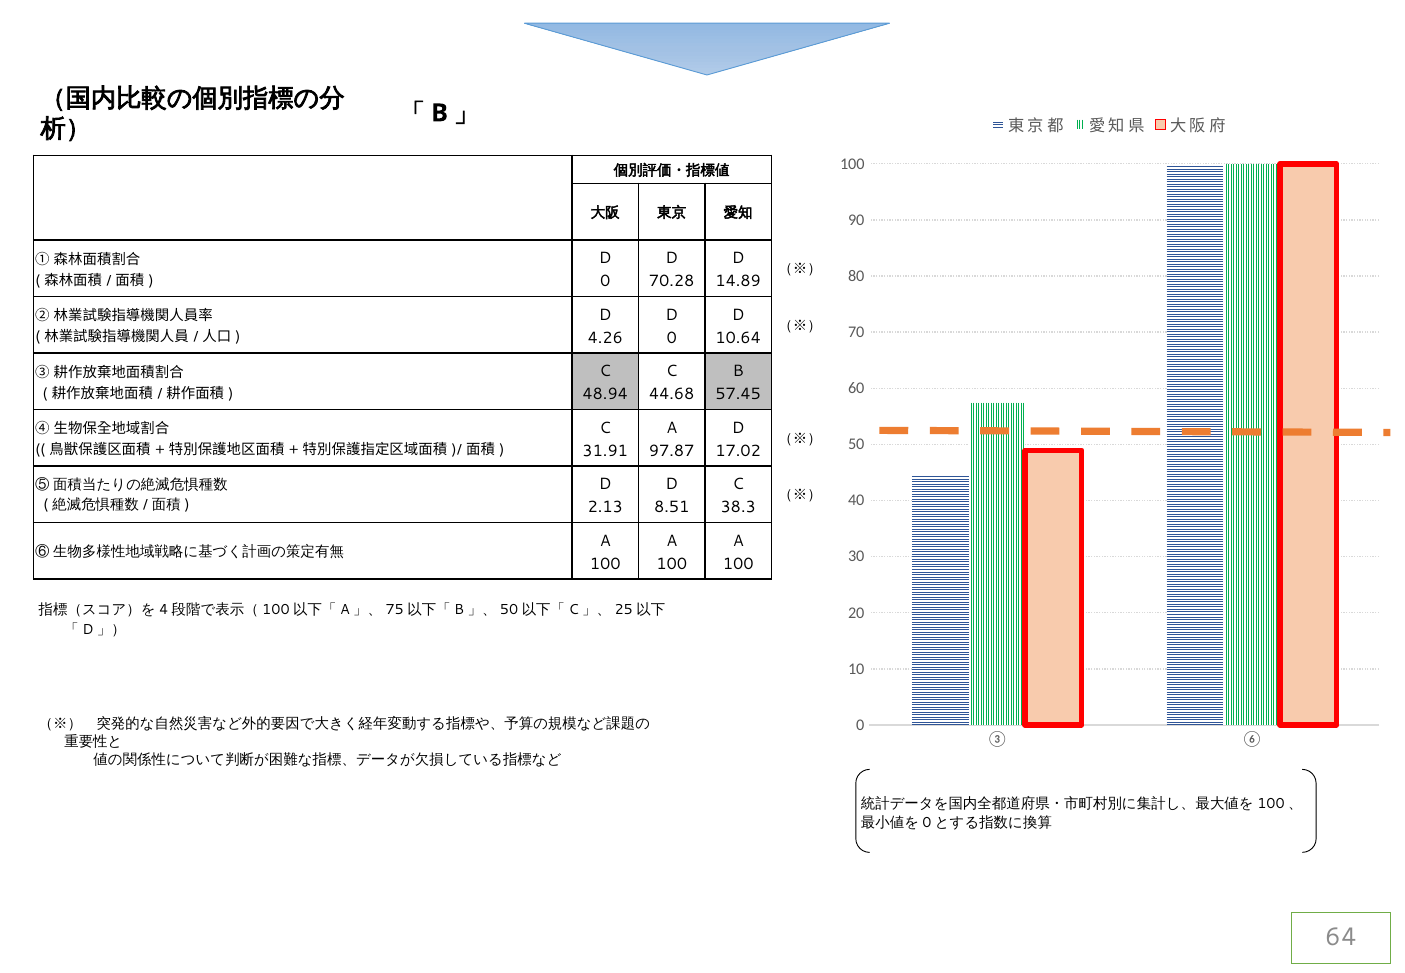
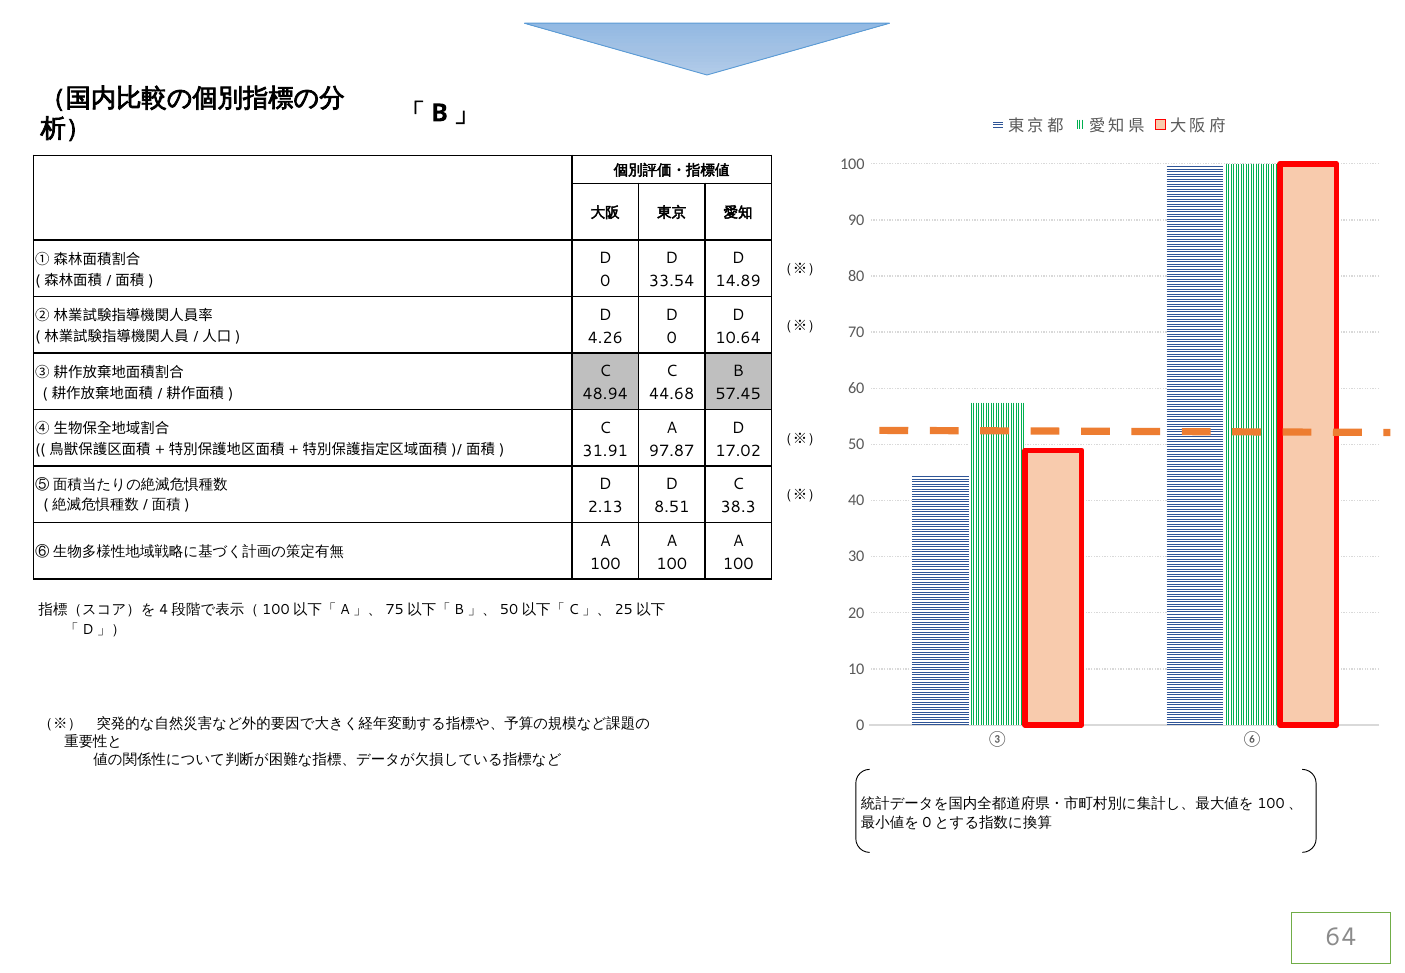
70.28: 70.28 -> 33.54 (672, 281)
